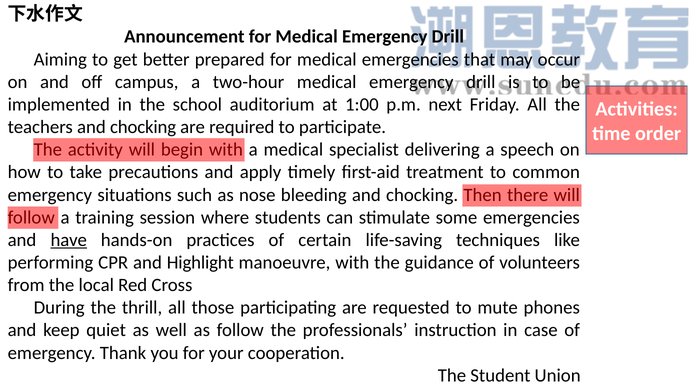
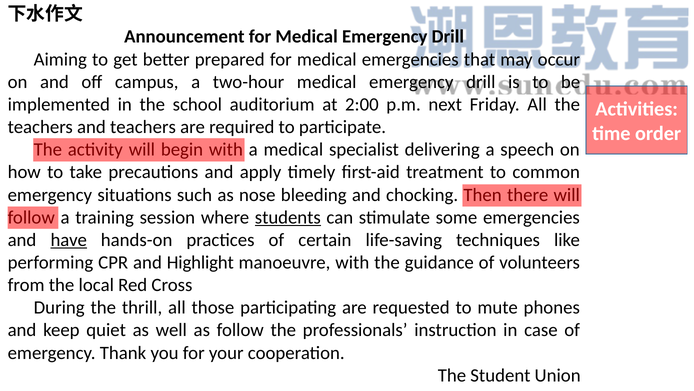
1:00: 1:00 -> 2:00 (362, 104)
teachers and chocking: chocking -> teachers (143, 127)
students underline: none -> present (288, 217)
